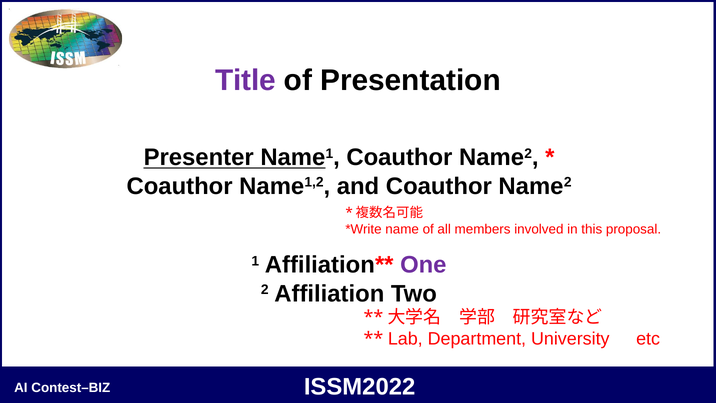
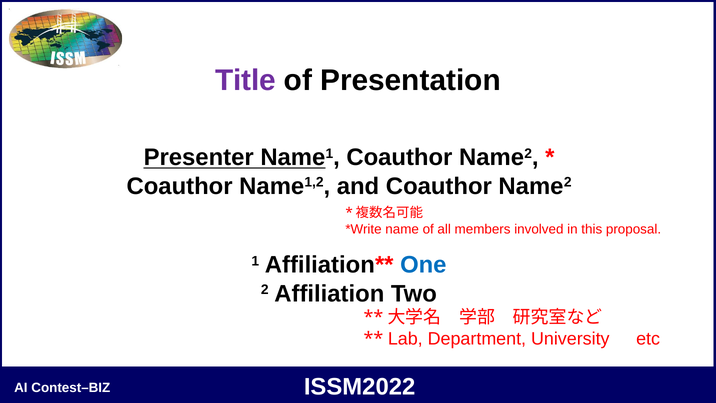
One colour: purple -> blue (423, 265)
